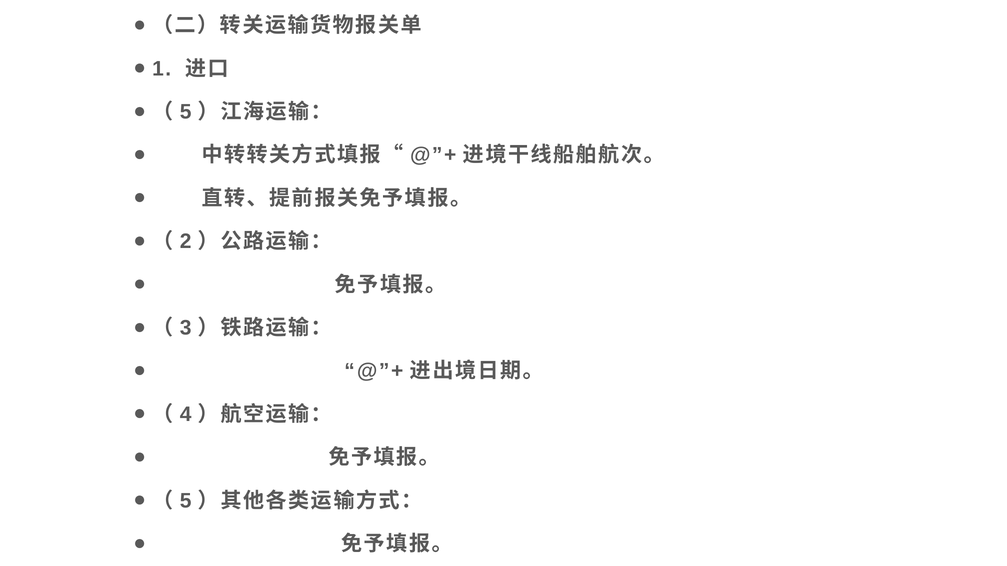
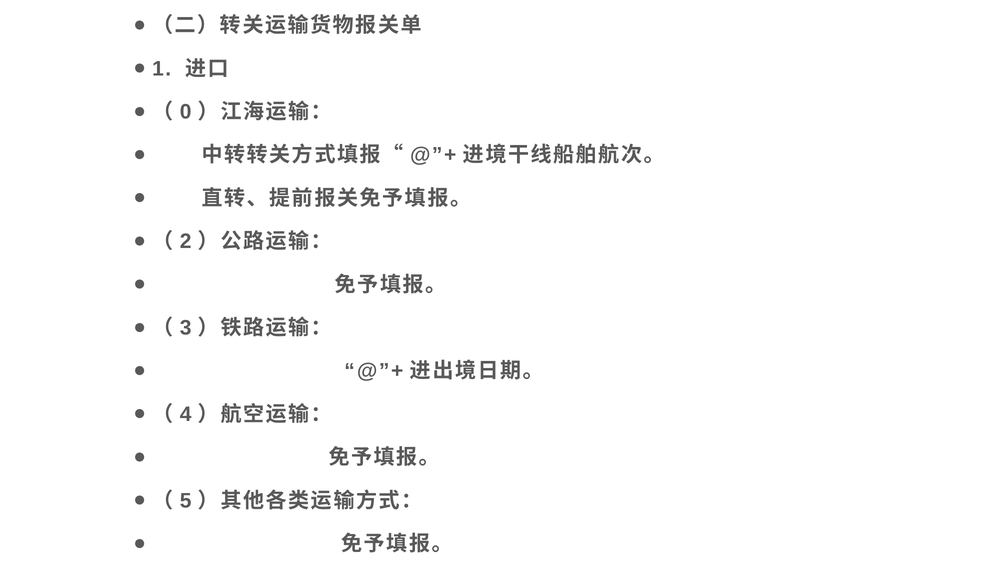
5: 5 -> 0 (186, 112)
